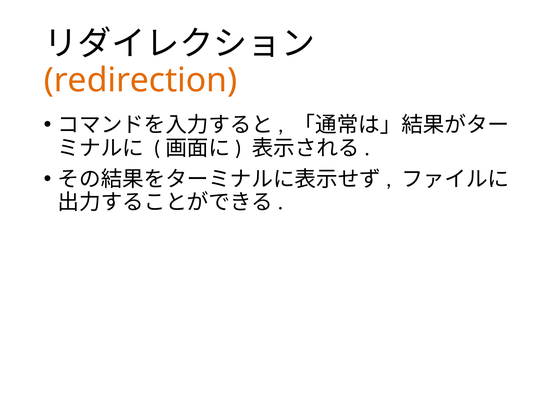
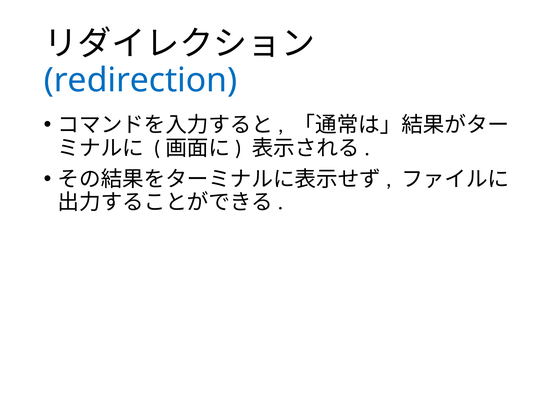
redirection colour: orange -> blue (141, 80)
